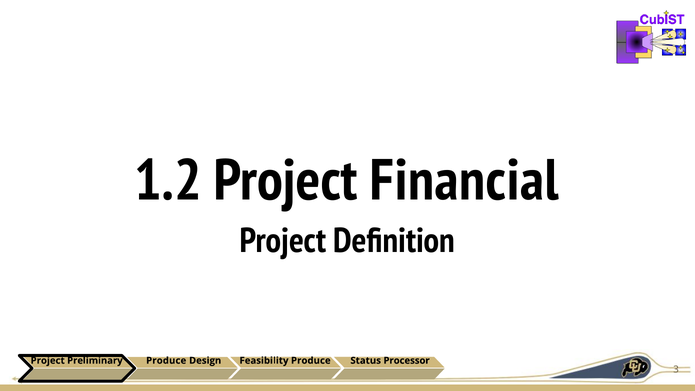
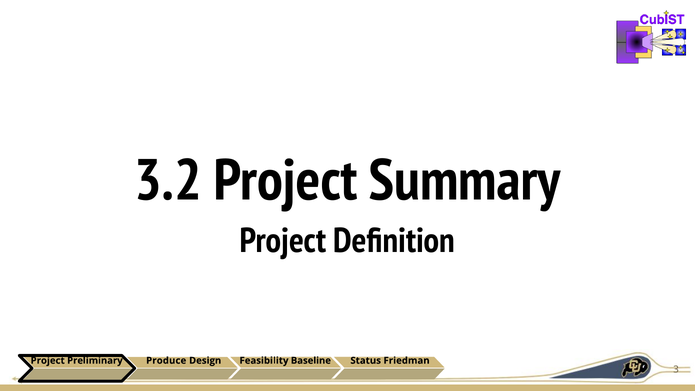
1.2: 1.2 -> 3.2 (168, 181)
Financial: Financial -> Summary (465, 181)
Feasibility Produce: Produce -> Baseline (311, 361)
Processor: Processor -> Friedman (407, 361)
